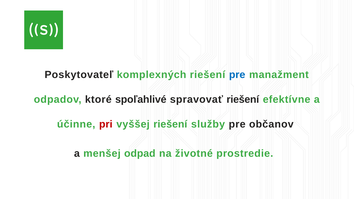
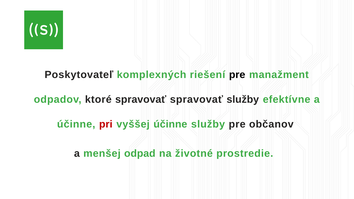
pre colour: blue -> black (237, 75)
ktoré spoľahlivé: spoľahlivé -> spravovať (141, 100)
spravovať riešení: riešení -> služby (243, 100)
vyššej riešení: riešení -> účinne (170, 124)
